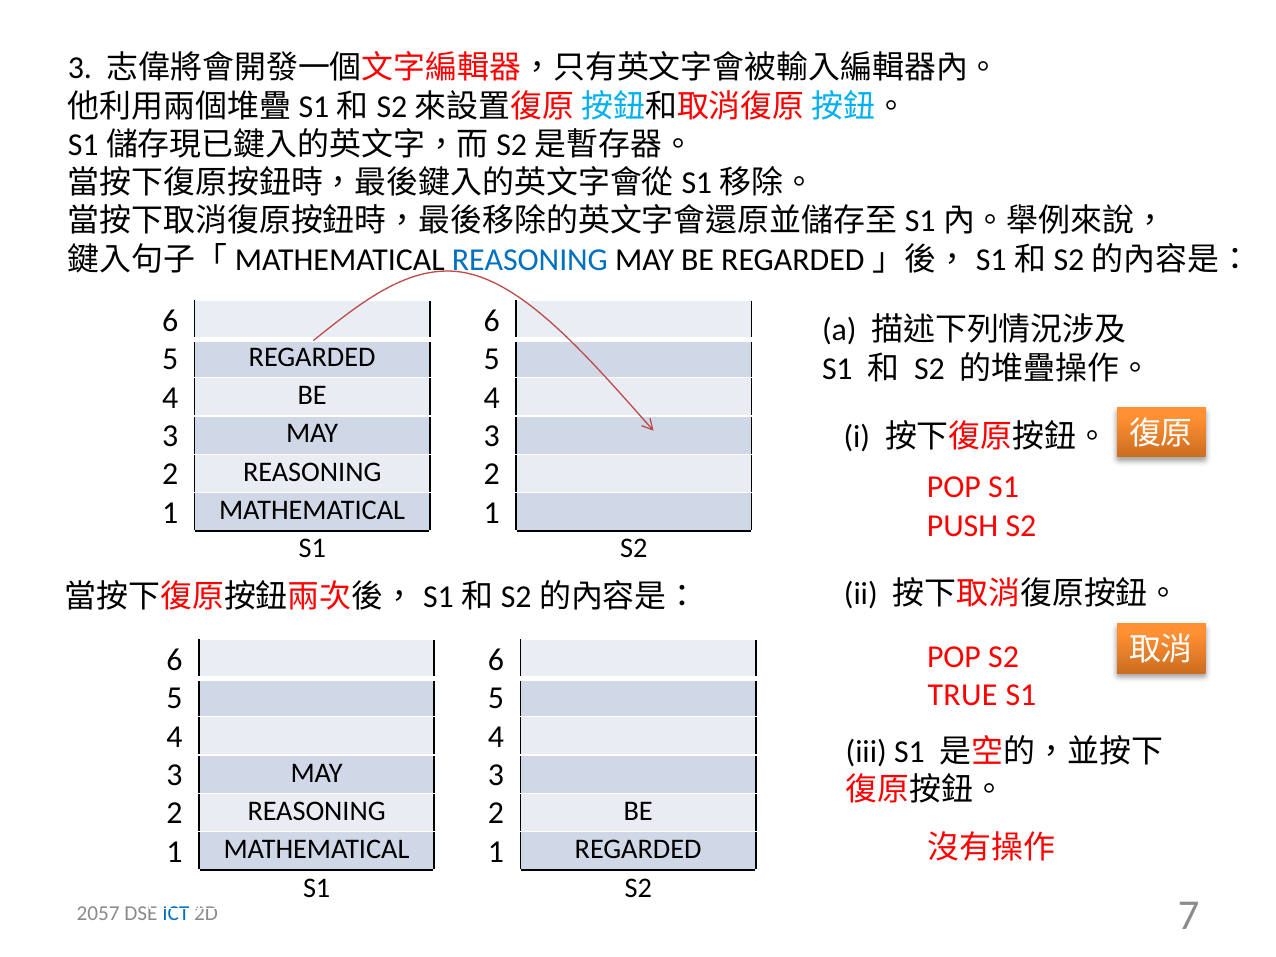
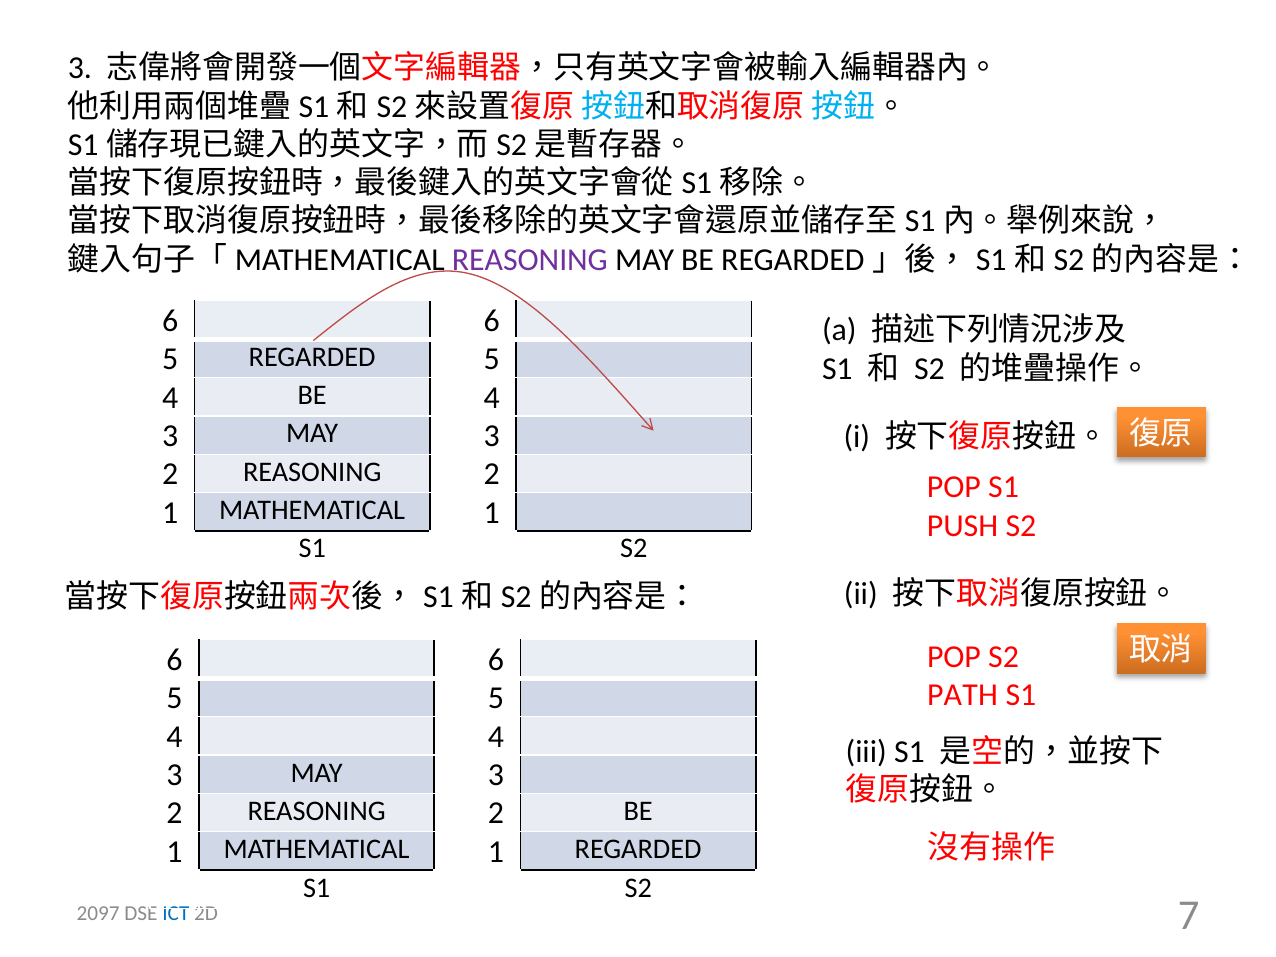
REASONING colour: blue -> purple (530, 260)
TRUE: TRUE -> PATH (963, 695)
2057: 2057 -> 2097 (98, 914)
